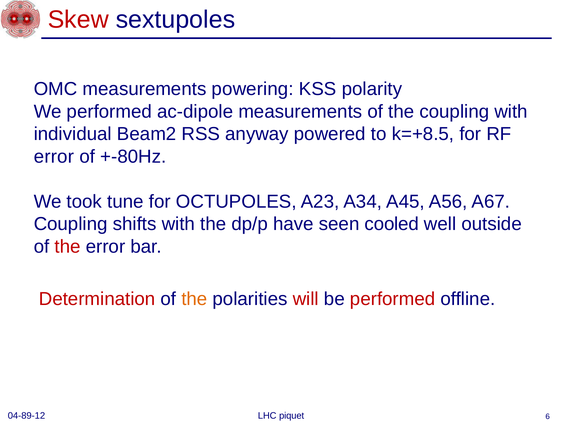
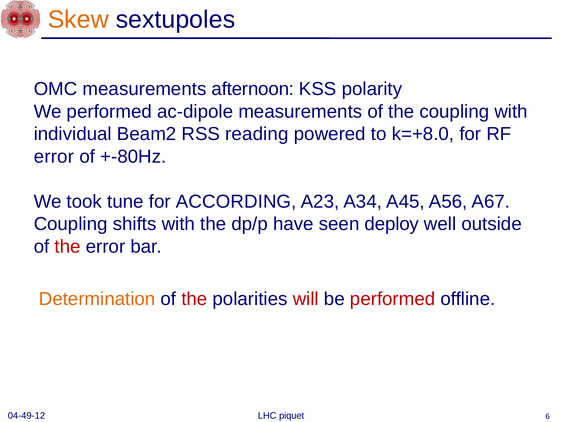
Skew colour: red -> orange (78, 19)
powering: powering -> afternoon (253, 89)
anyway: anyway -> reading (257, 134)
k=+8.5: k=+8.5 -> k=+8.0 (423, 134)
OCTUPOLES: OCTUPOLES -> ACCORDING (236, 201)
cooled: cooled -> deploy (392, 224)
Determination colour: red -> orange (97, 299)
the colour: orange -> red (194, 299)
04-89-12: 04-89-12 -> 04-49-12 (26, 415)
